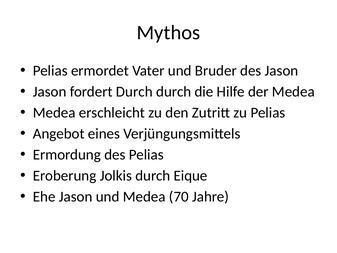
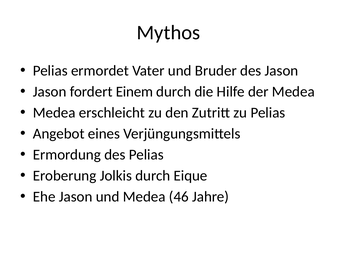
fordert Durch: Durch -> Einem (134, 92)
70: 70 -> 46 (179, 197)
